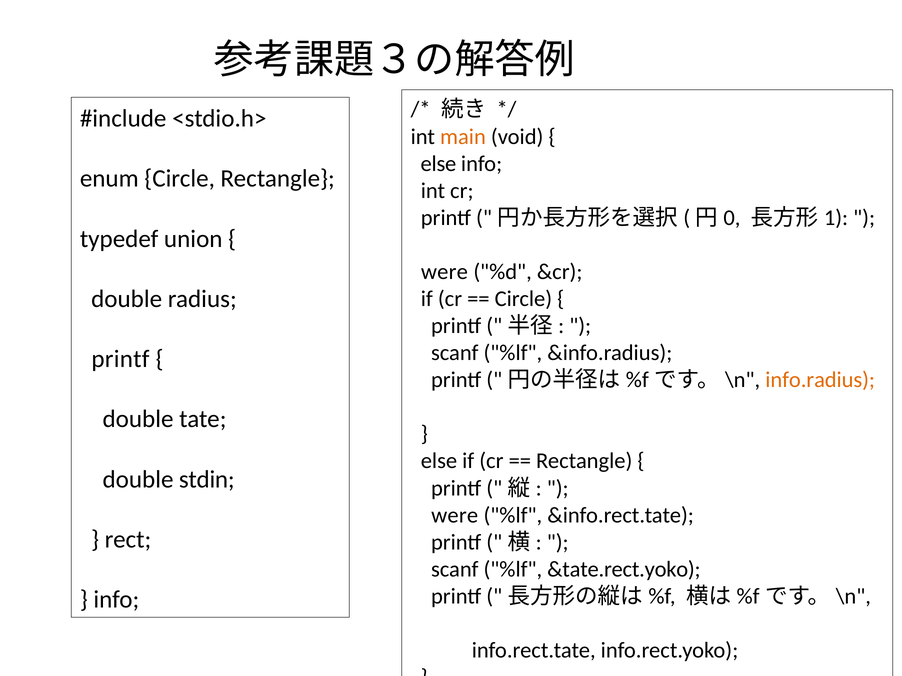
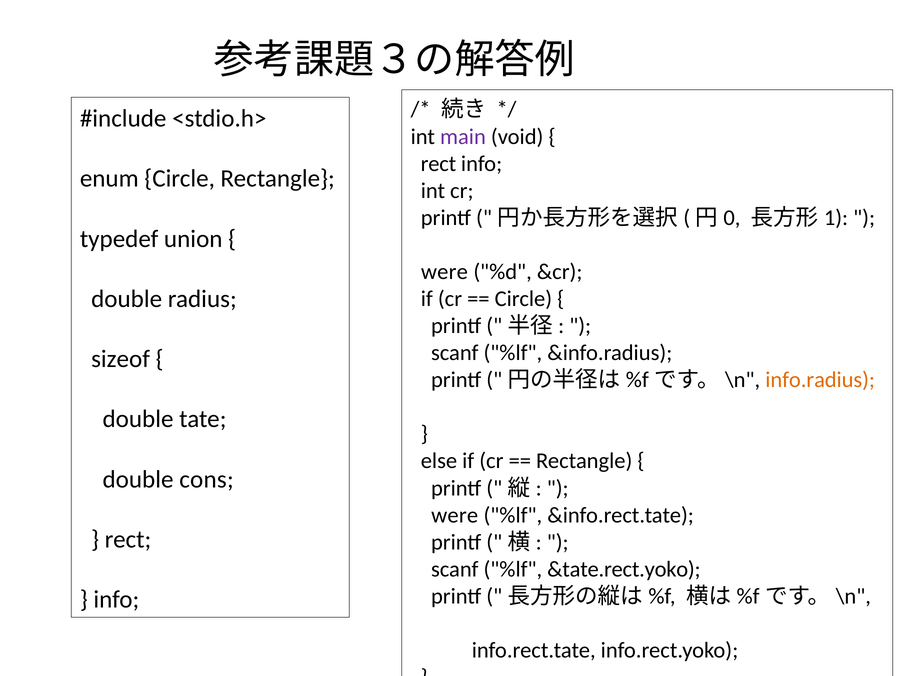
main colour: orange -> purple (463, 137)
else: else -> rect (438, 164)
printf: printf -> sizeof (121, 359)
stdin: stdin -> cons (207, 480)
